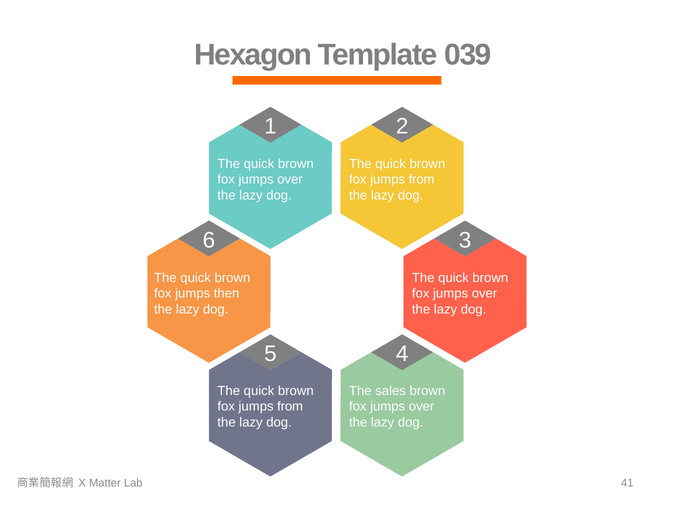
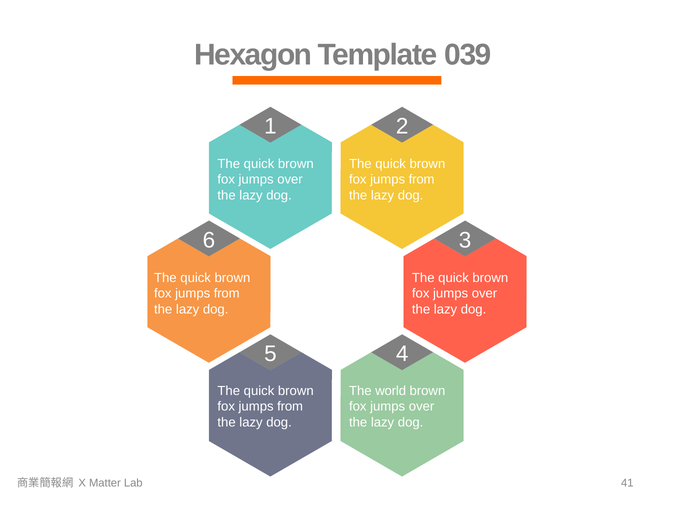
then: then -> from (227, 293)
sales: sales -> world (391, 390)
